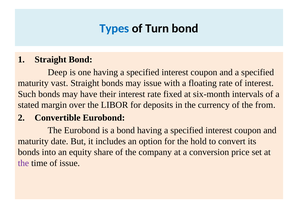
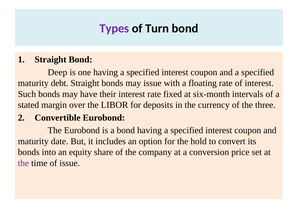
Types colour: blue -> purple (114, 28)
vast: vast -> debt (60, 83)
from: from -> three (265, 105)
